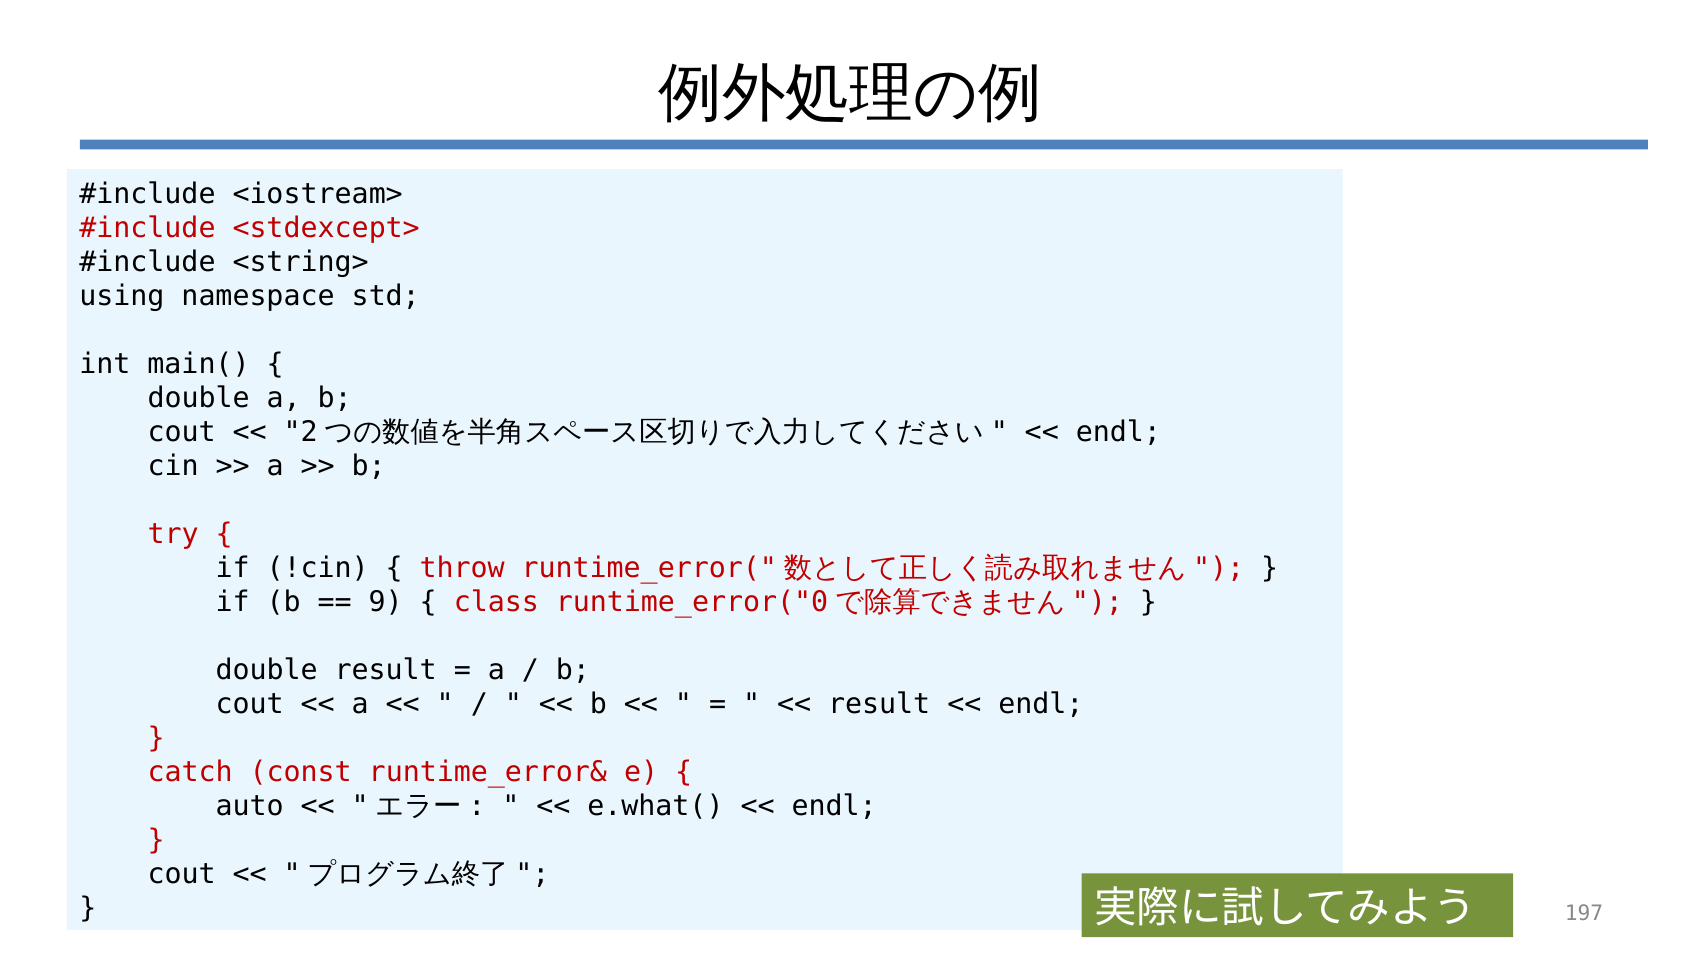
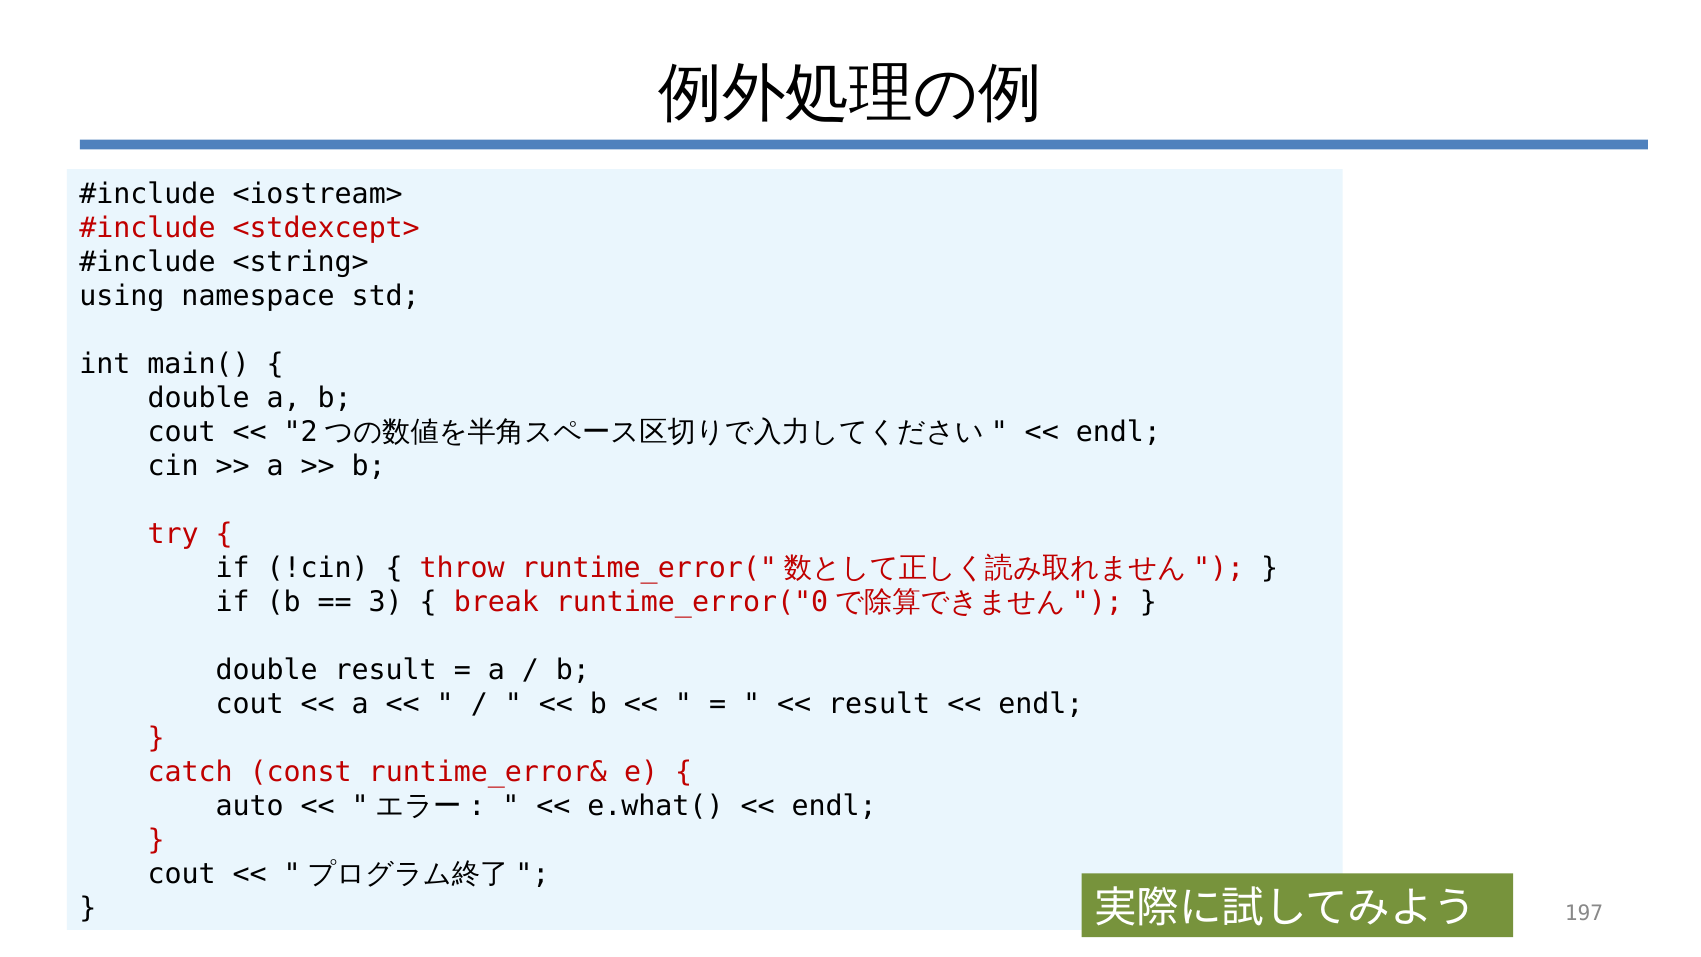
9: 9 -> 3 (386, 602)
class: class -> break (496, 602)
